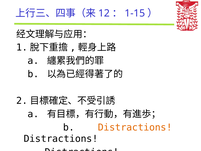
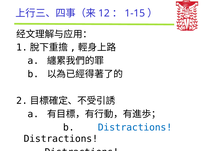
Distractions colour: orange -> blue (135, 127)
